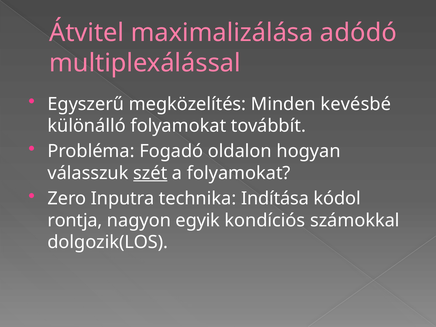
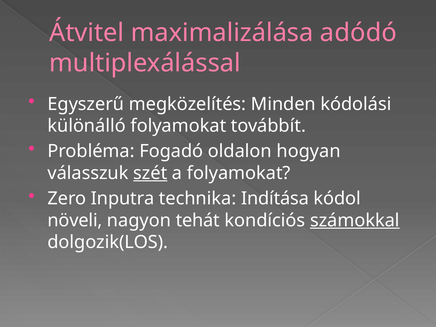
kevésbé: kevésbé -> kódolási (356, 104)
rontja: rontja -> növeli (75, 220)
egyik: egyik -> tehát (198, 220)
számokkal underline: none -> present (355, 220)
